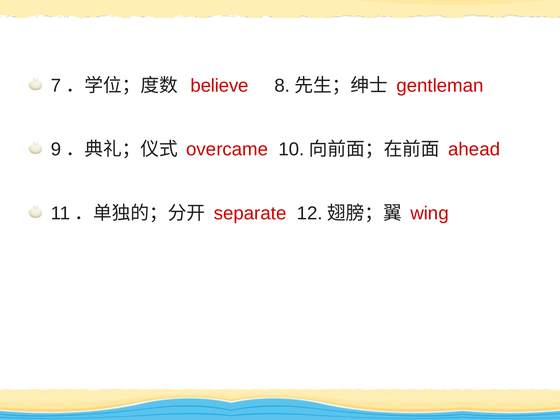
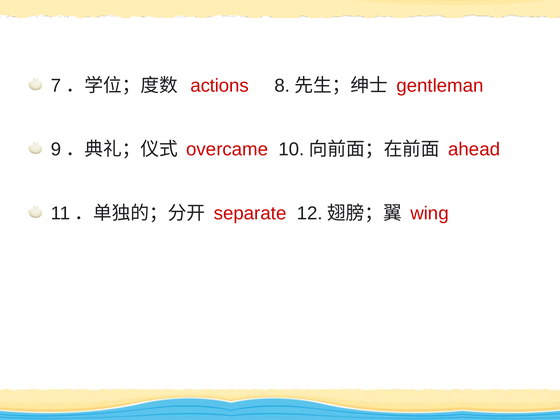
believe: believe -> actions (220, 86)
